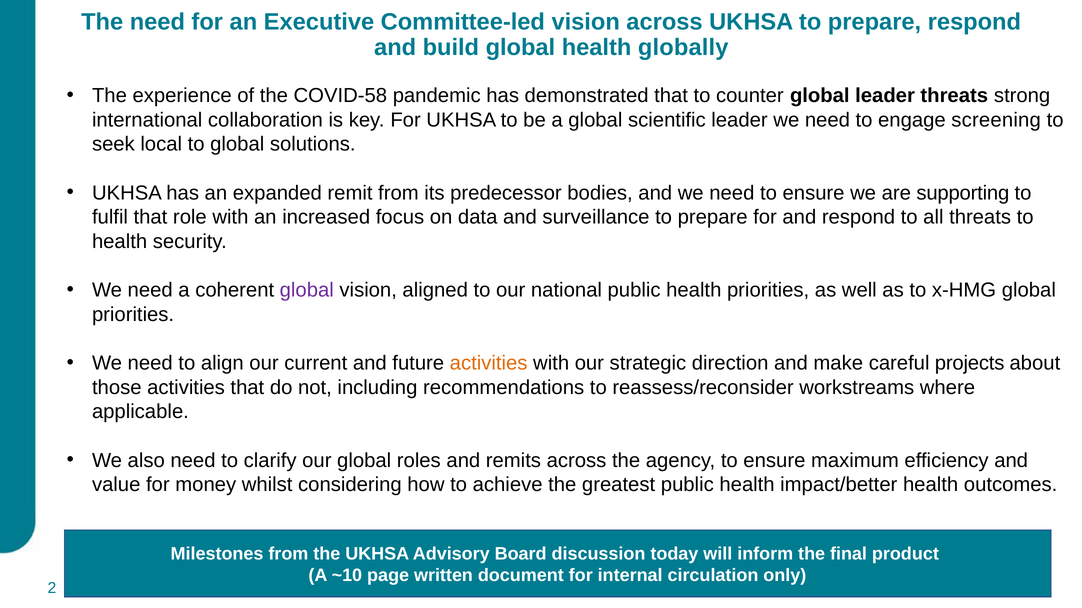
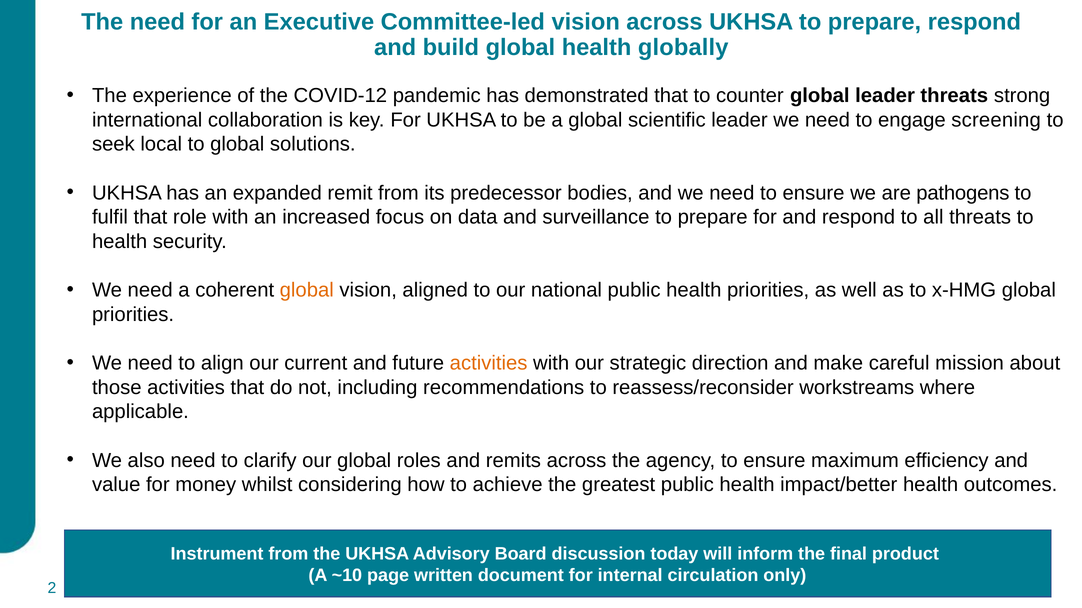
COVID-58: COVID-58 -> COVID-12 (340, 96)
supporting: supporting -> pathogens (963, 193)
global colour: purple -> orange (307, 290)
projects: projects -> mission (970, 363)
Milestones: Milestones -> Instrument (217, 554)
